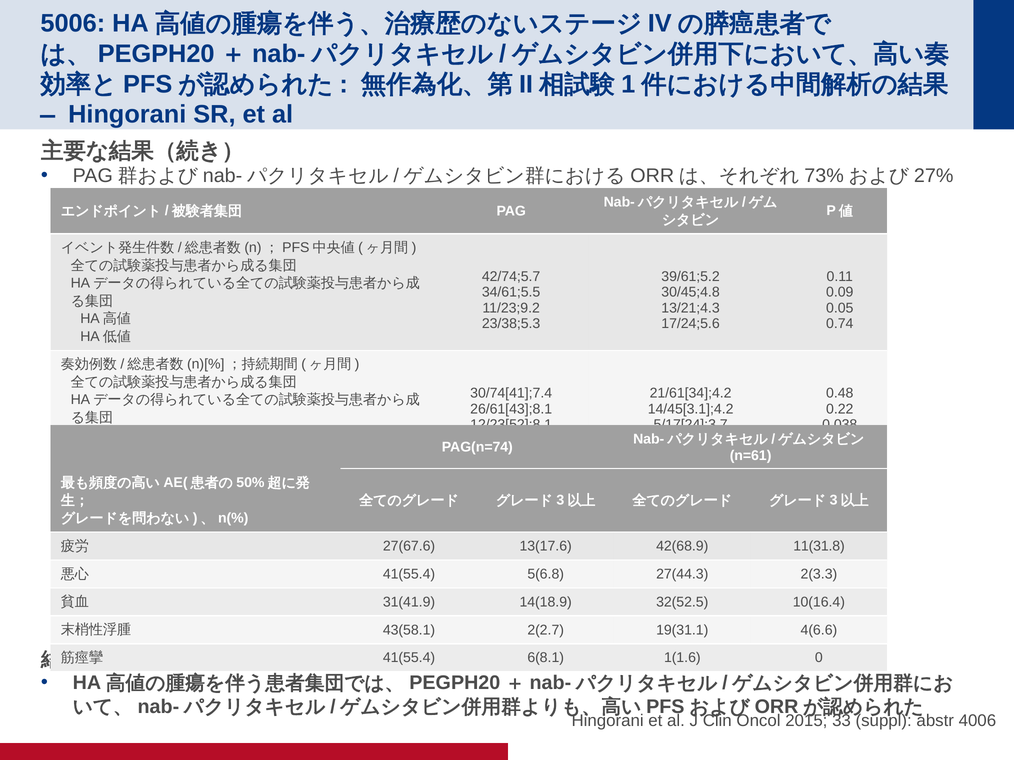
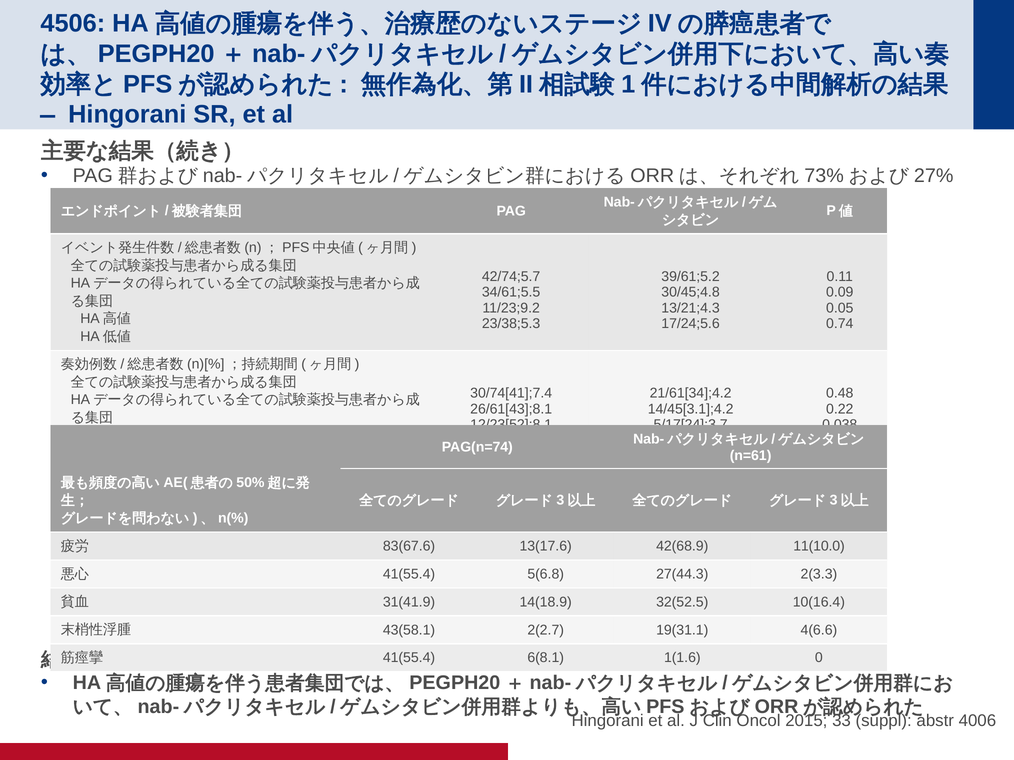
5006: 5006 -> 4506 (73, 23)
27(67.6: 27(67.6 -> 83(67.6 (409, 547)
11(31.8: 11(31.8 -> 11(10.0 (819, 547)
